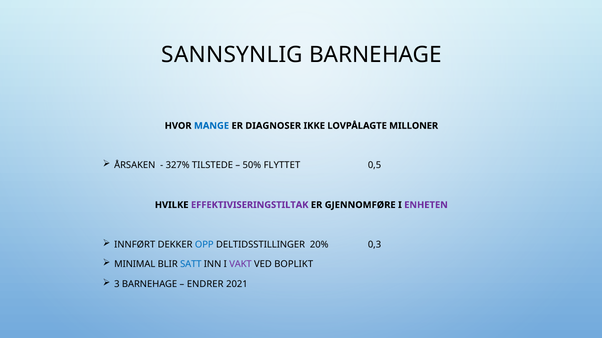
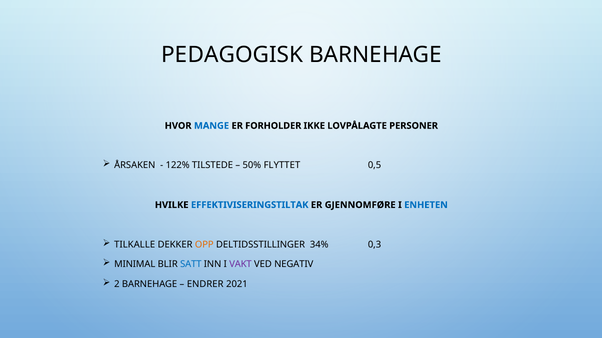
SANNSYNLIG: SANNSYNLIG -> PEDAGOGISK (232, 55)
DIAGNOSER: DIAGNOSER -> FORHOLDER (273, 126)
MILLONER: MILLONER -> PERSONER (414, 126)
327%: 327% -> 122% (178, 166)
EFFEKTIVISERINGSTILTAK colour: purple -> blue (250, 205)
ENHETEN colour: purple -> blue (426, 205)
INNFØRT: INNFØRT -> TILKALLE (135, 245)
OPP colour: blue -> orange (204, 245)
20%: 20% -> 34% (319, 245)
BOPLIKT: BOPLIKT -> NEGATIV (294, 265)
3: 3 -> 2 (117, 285)
